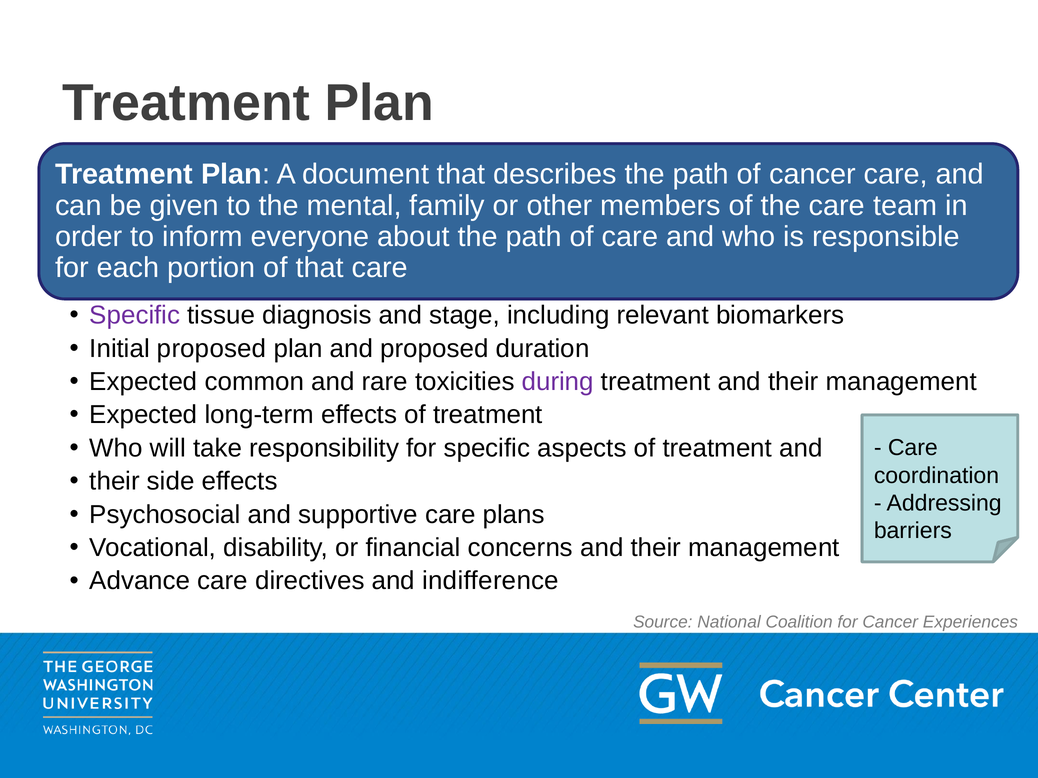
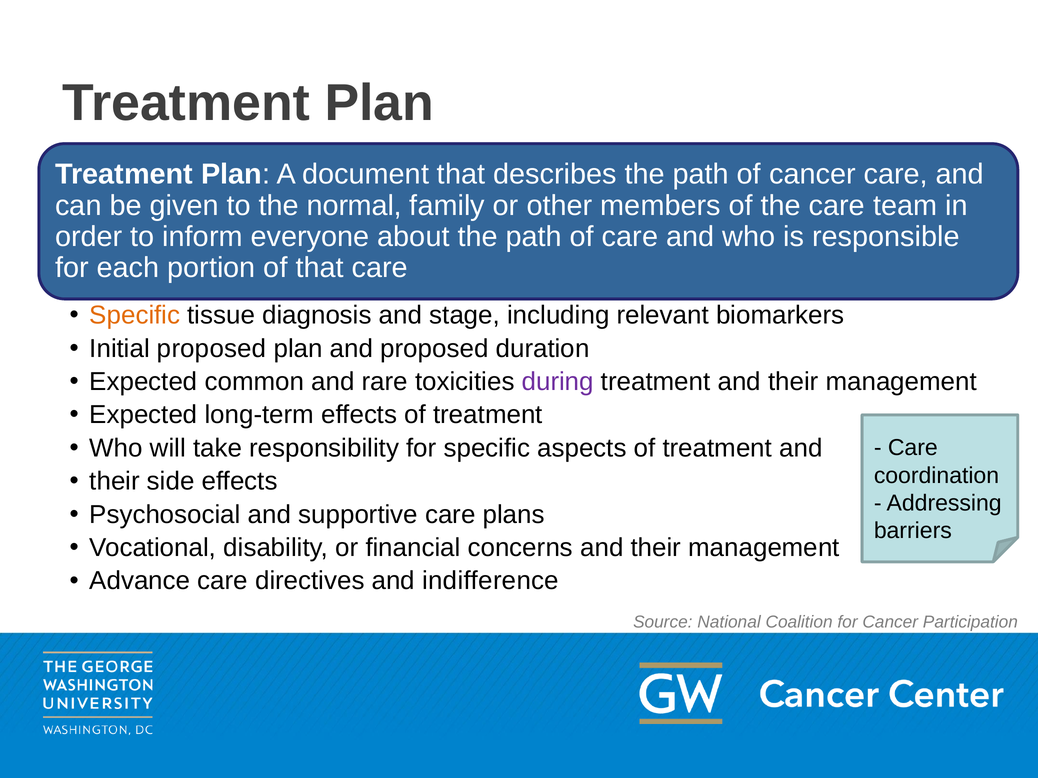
mental: mental -> normal (354, 206)
Specific colour: purple -> orange (135, 316)
Experiences: Experiences -> Participation (970, 622)
